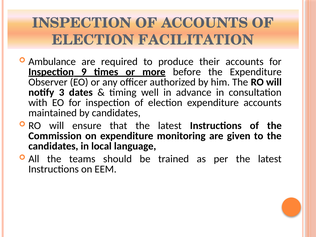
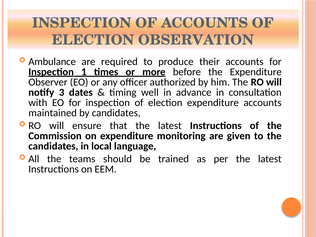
FACILITATION: FACILITATION -> OBSERVATION (196, 40)
9: 9 -> 1 (84, 72)
